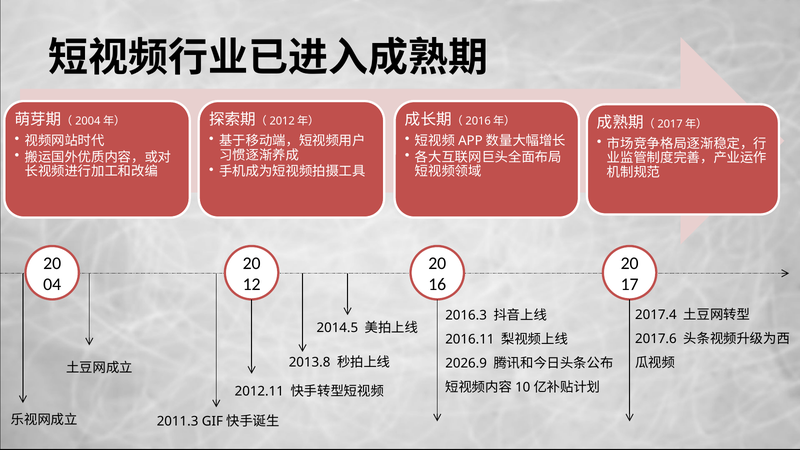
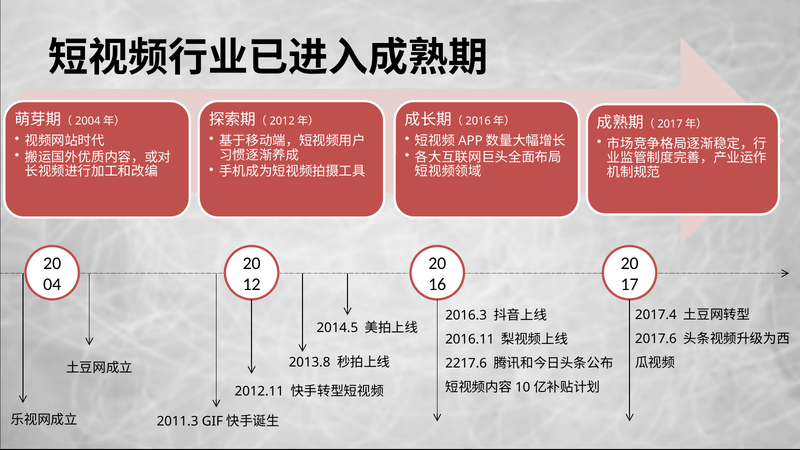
2026.9: 2026.9 -> 2217.6 (466, 363)
